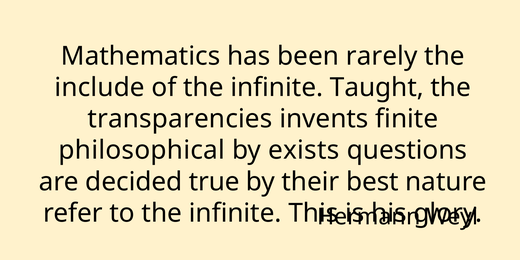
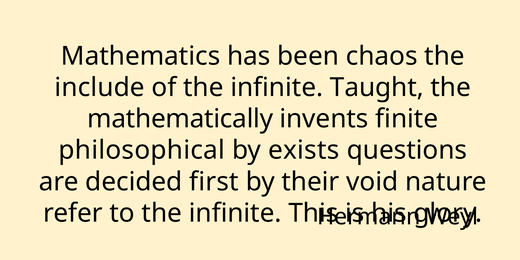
rarely: rarely -> chaos (382, 56)
transparencies: transparencies -> mathematically (180, 119)
true: true -> first (214, 182)
best: best -> void (372, 182)
